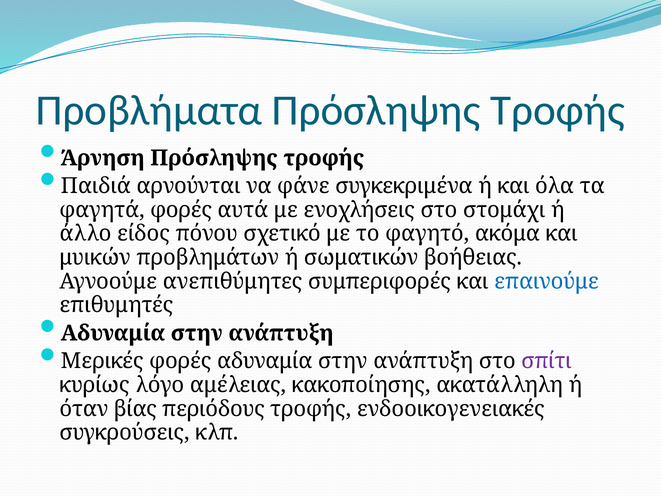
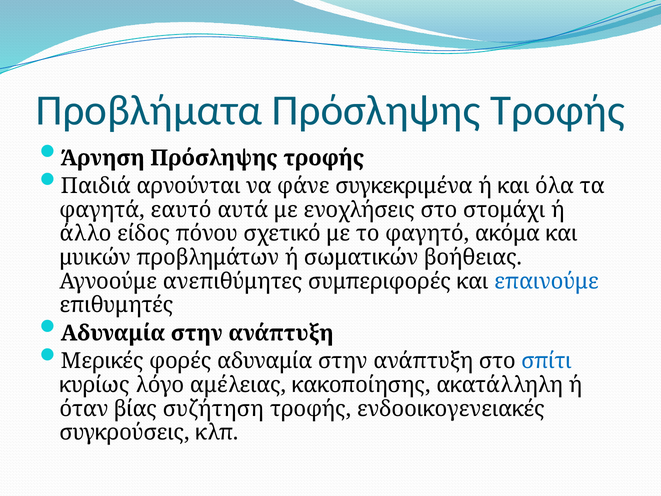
φαγητά φορές: φορές -> εαυτό (181, 210)
σπίτι colour: purple -> blue (547, 361)
περιόδους: περιόδους -> συζήτηση (213, 409)
